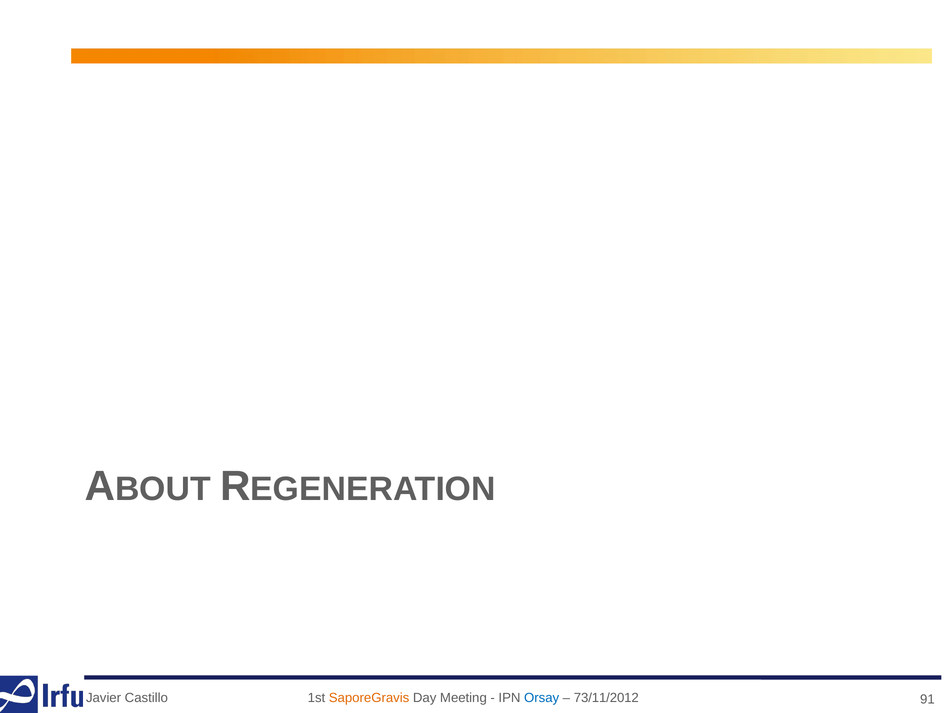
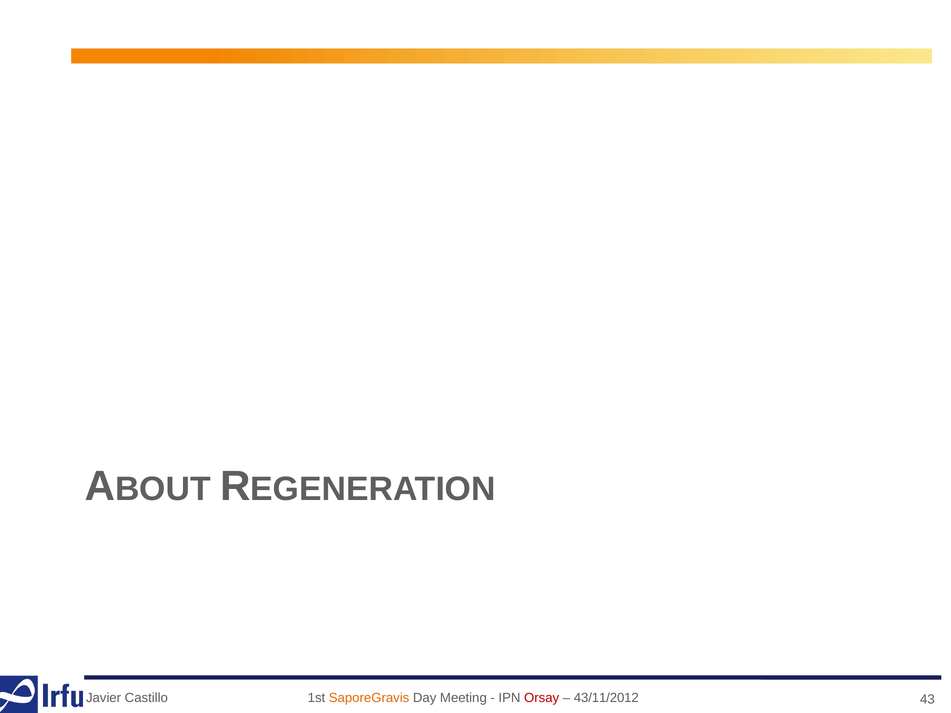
Orsay colour: blue -> red (542, 698)
73/11/2012: 73/11/2012 -> 43/11/2012 (606, 698)
91: 91 -> 43 (927, 700)
